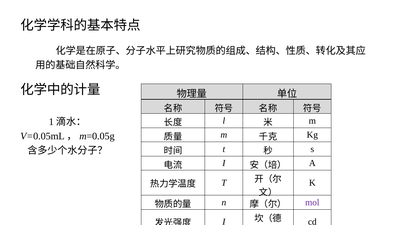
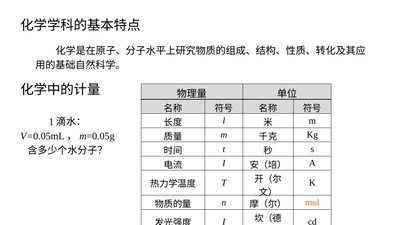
mol colour: purple -> orange (312, 202)
